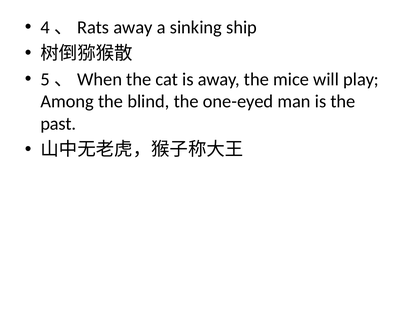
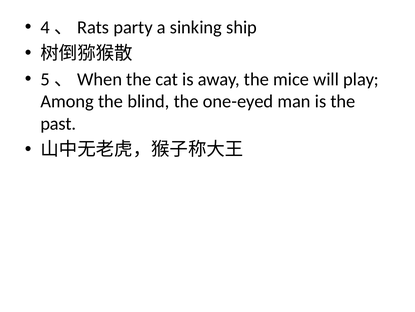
4、Rats away: away -> party (133, 27)
